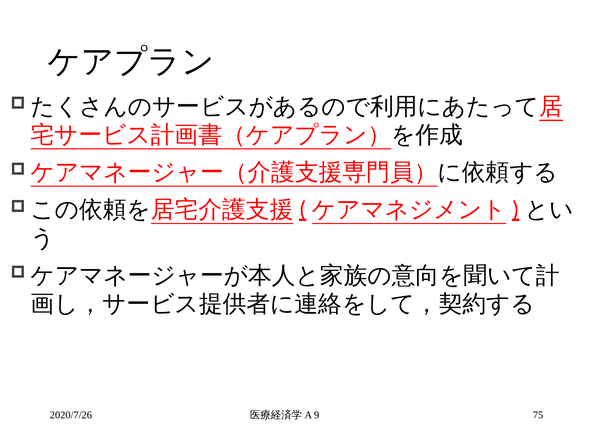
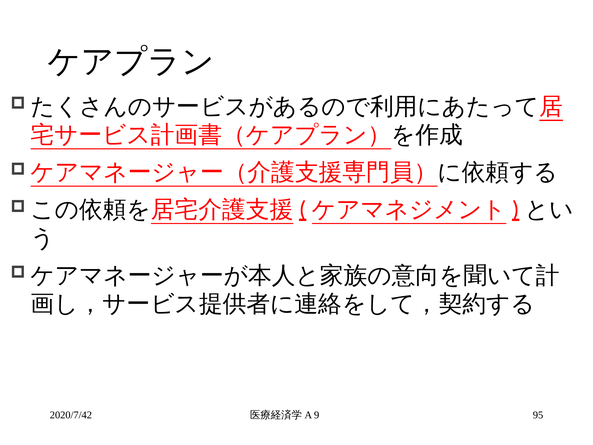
2020/7/26: 2020/7/26 -> 2020/7/42 (71, 415)
75: 75 -> 95 (538, 415)
